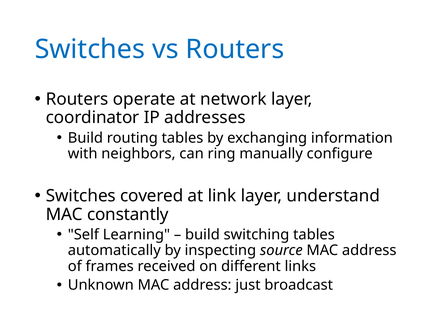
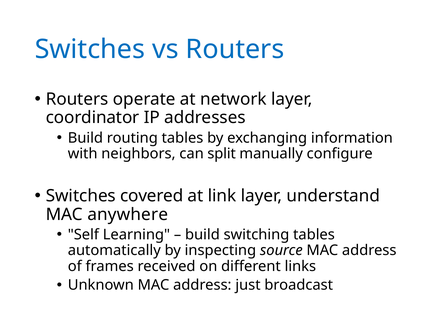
ring: ring -> split (222, 154)
constantly: constantly -> anywhere (128, 215)
